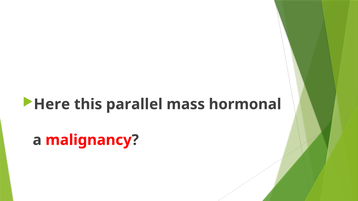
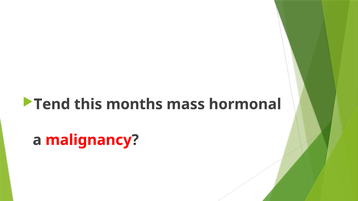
Here: Here -> Tend (52, 104)
parallel: parallel -> months (134, 104)
